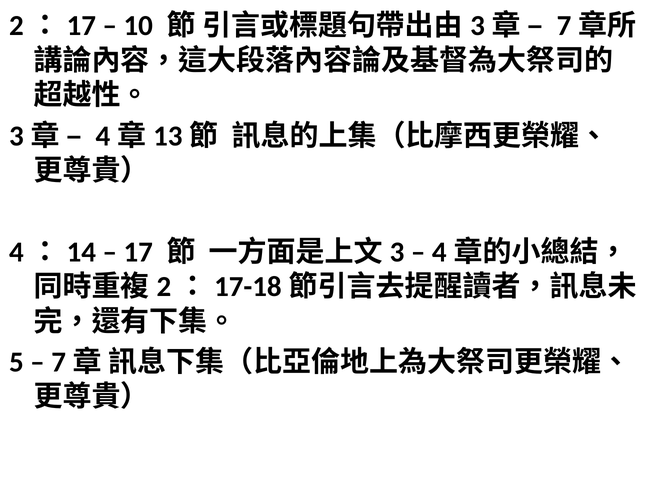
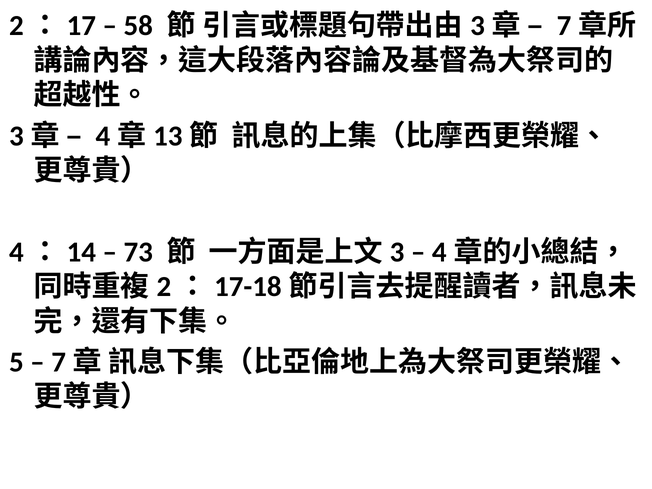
10: 10 -> 58 (138, 26)
17: 17 -> 73 (138, 252)
